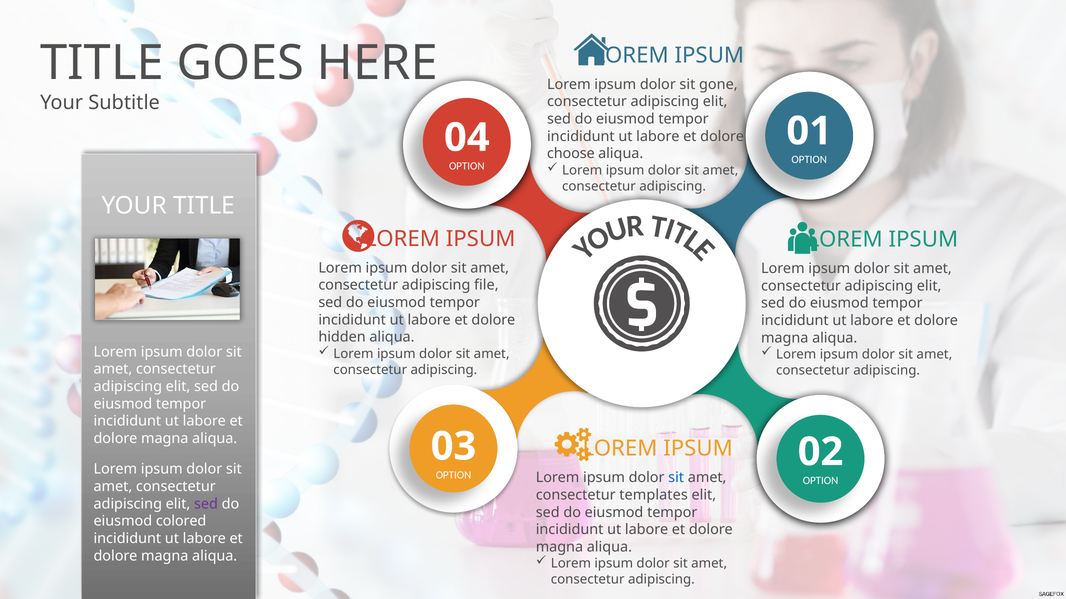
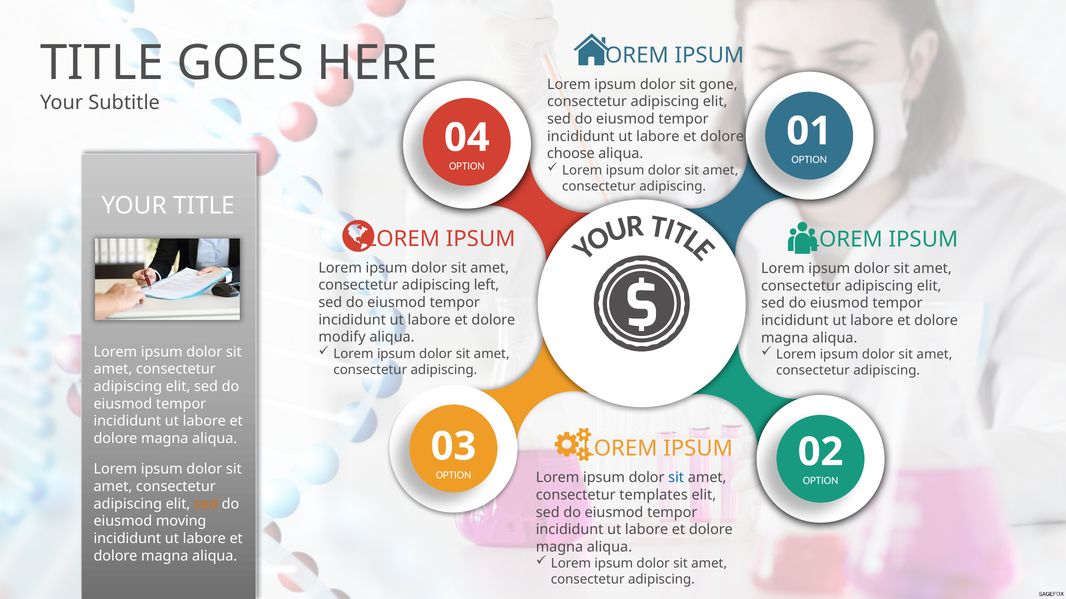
file: file -> left (486, 286)
hidden: hidden -> modify (342, 338)
sed colour: purple -> orange (206, 504)
colored: colored -> moving (181, 522)
